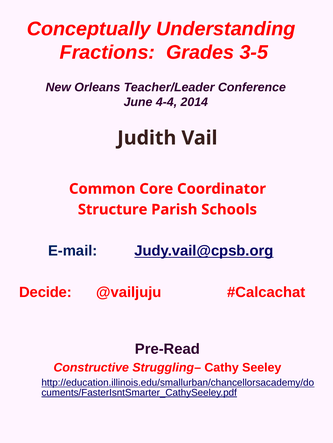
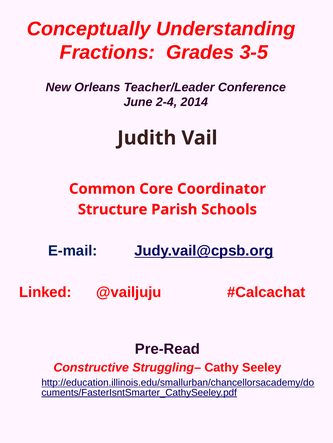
4-4: 4-4 -> 2-4 (166, 102)
Decide: Decide -> Linked (45, 293)
